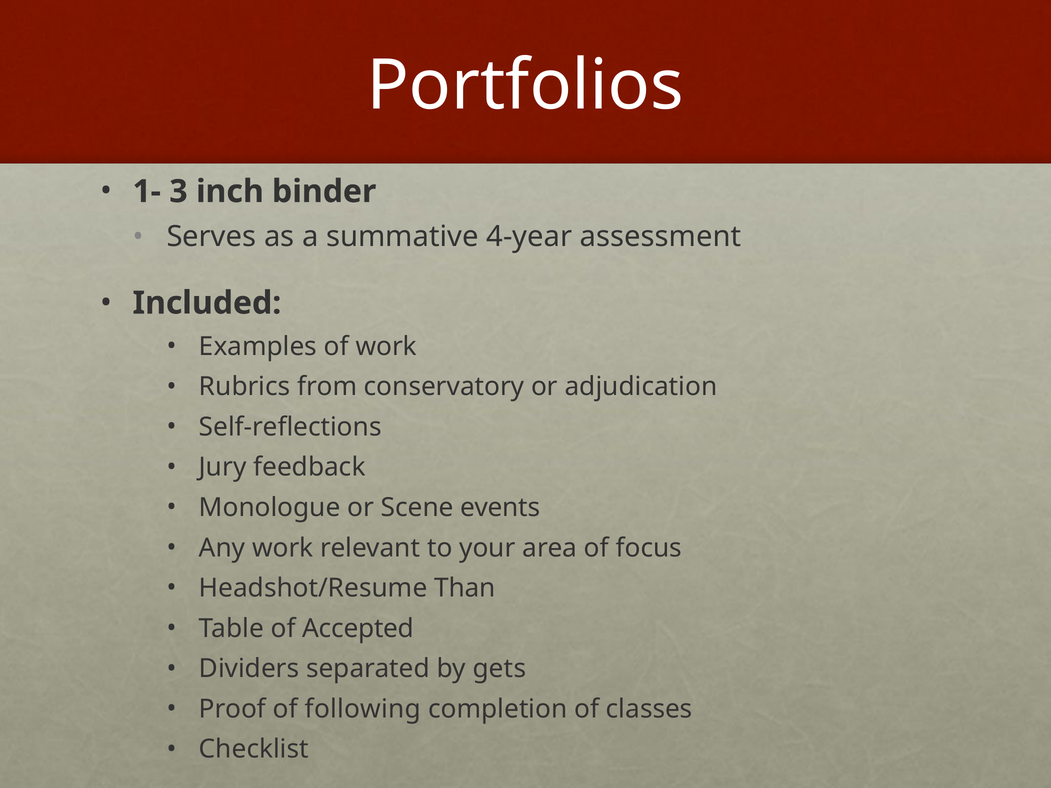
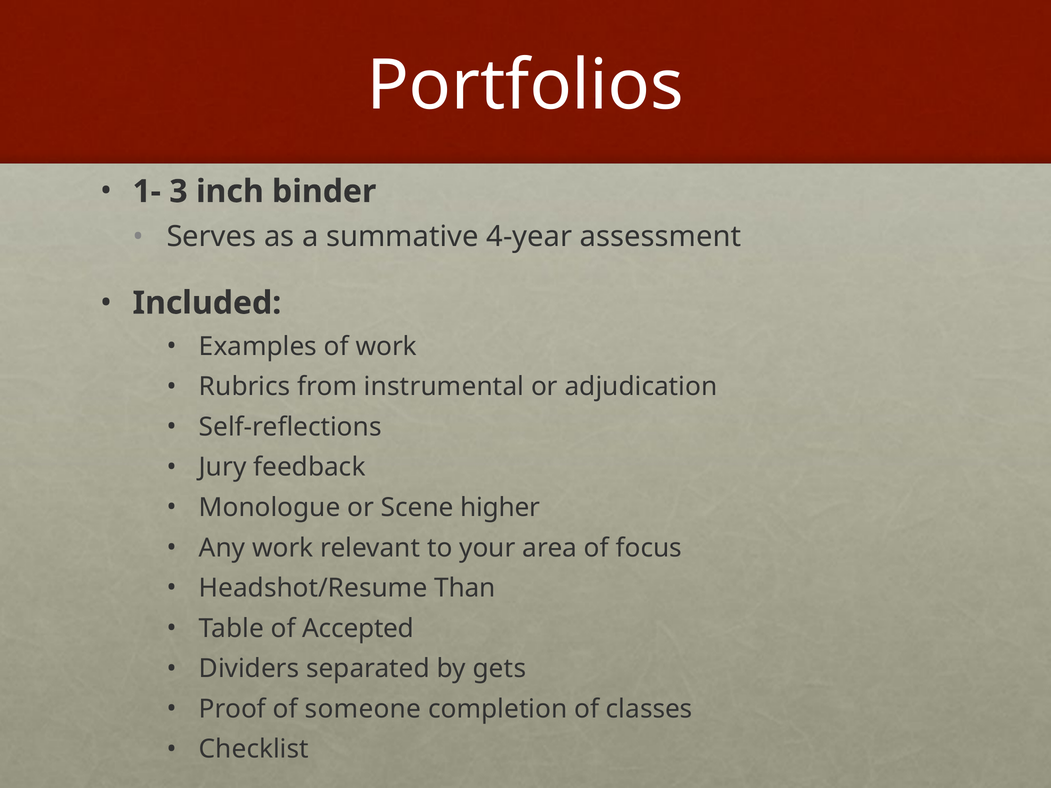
conservatory: conservatory -> instrumental (444, 387)
events: events -> higher (500, 508)
following: following -> someone (363, 709)
